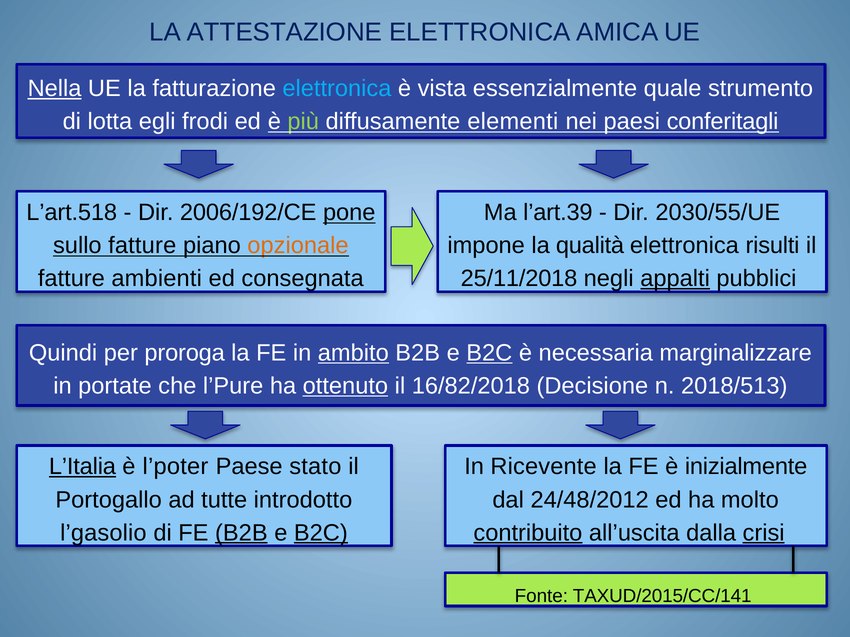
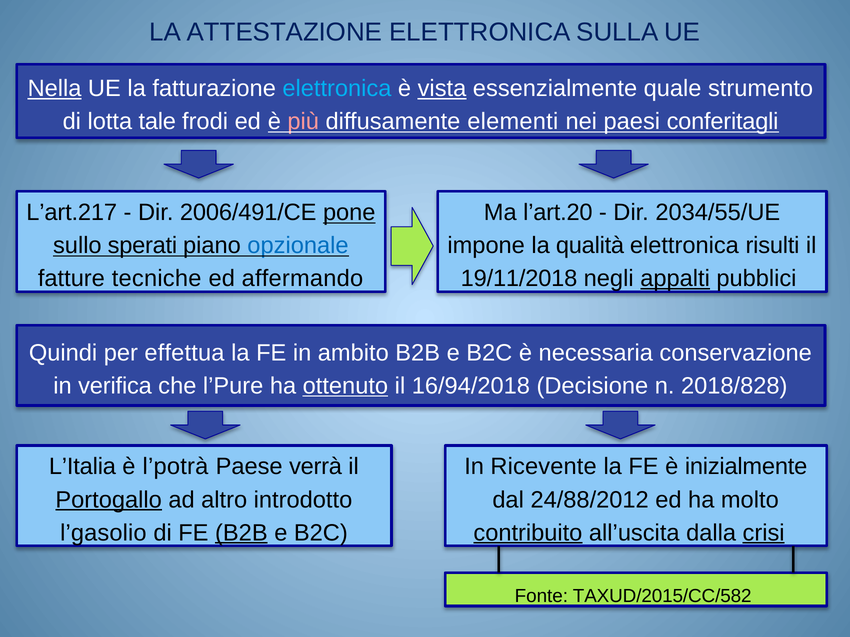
AMICA: AMICA -> SULLA (617, 32)
vista underline: none -> present (442, 89)
egli: egli -> tale (157, 122)
più colour: light green -> pink (303, 122)
L’art.518: L’art.518 -> L’art.217 (72, 213)
2006/192/CE: 2006/192/CE -> 2006/491/CE (248, 213)
l’art.39: l’art.39 -> l’art.20 (558, 213)
2030/55/UE: 2030/55/UE -> 2034/55/UE (718, 213)
sullo fatture: fatture -> sperati (142, 246)
opzionale colour: orange -> blue (298, 246)
ambienti: ambienti -> tecniche (157, 279)
consegnata: consegnata -> affermando (302, 279)
25/11/2018: 25/11/2018 -> 19/11/2018 (519, 279)
proroga: proroga -> effettua (184, 353)
ambito underline: present -> none (353, 353)
B2C underline: present -> none (489, 353)
marginalizzare: marginalizzare -> conservazione (736, 353)
portate: portate -> verifica (115, 386)
16/82/2018: 16/82/2018 -> 16/94/2018 (471, 386)
2018/513: 2018/513 -> 2018/828 (734, 386)
L’Italia underline: present -> none (82, 467)
l’poter: l’poter -> l’potrà (175, 467)
stato: stato -> verrà (316, 467)
Portogallo underline: none -> present (109, 500)
tutte: tutte -> altro (224, 500)
24/48/2012: 24/48/2012 -> 24/88/2012 (590, 500)
B2C underline: present -> none (321, 533)
TAXUD/2015/CC/141: TAXUD/2015/CC/141 -> TAXUD/2015/CC/582 (662, 596)
